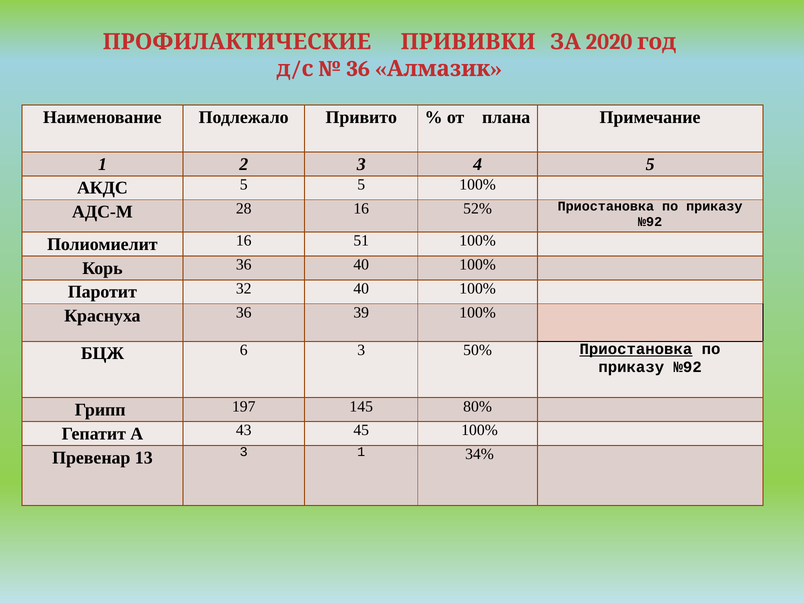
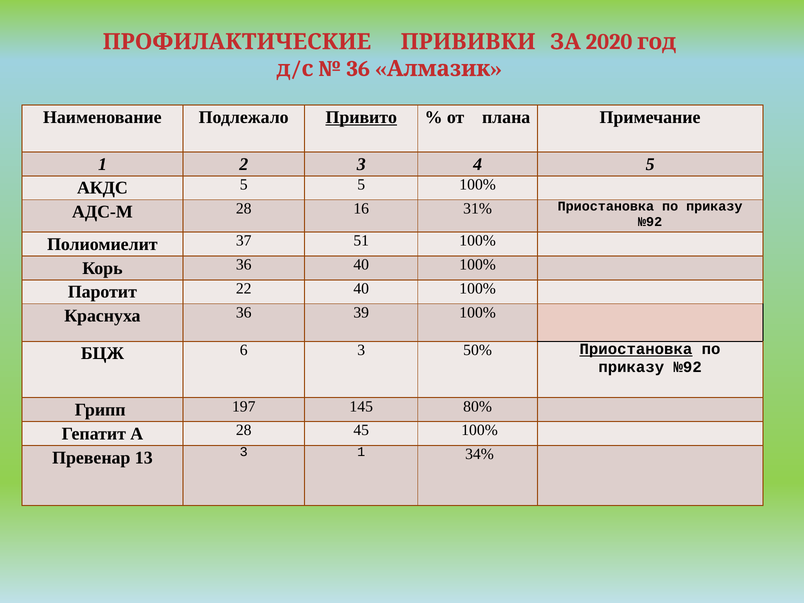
Привито underline: none -> present (361, 117)
52%: 52% -> 31% (478, 209)
Полиомиелит 16: 16 -> 37 (244, 241)
32: 32 -> 22 (244, 289)
А 43: 43 -> 28 (244, 430)
